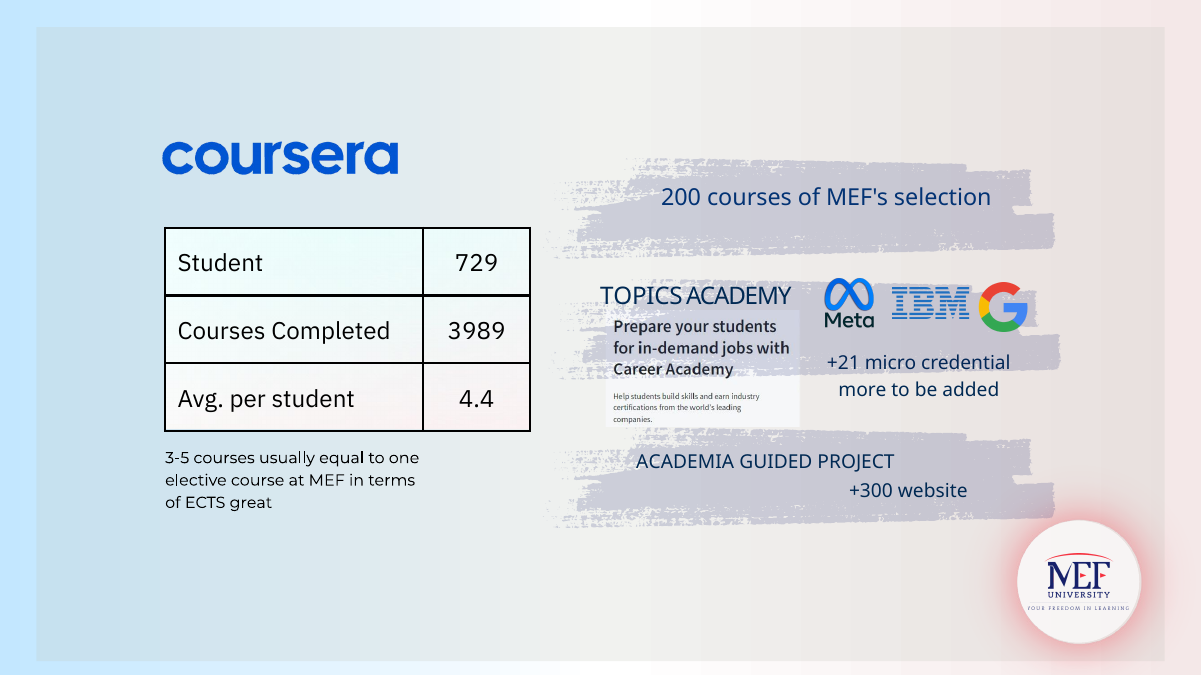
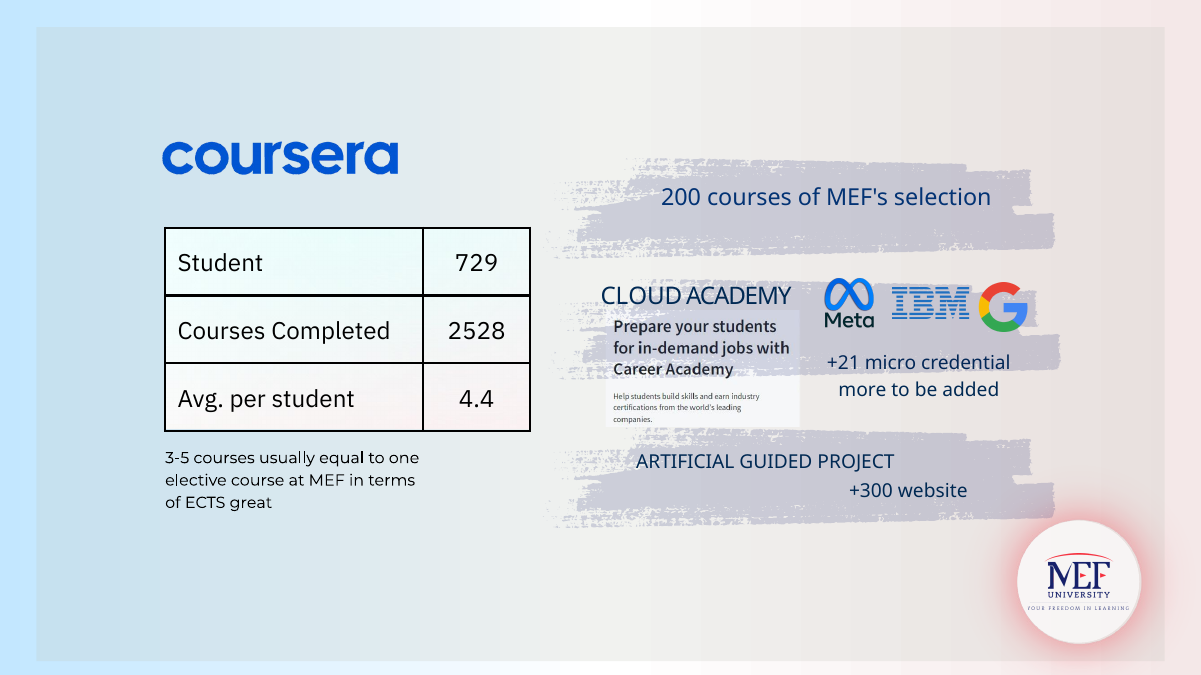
TOPICS: TOPICS -> CLOUD (641, 296)
3989: 3989 -> 2528 (477, 332)
ACADEMIA: ACADEMIA -> ARTIFICIAL (685, 463)
